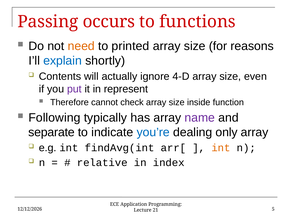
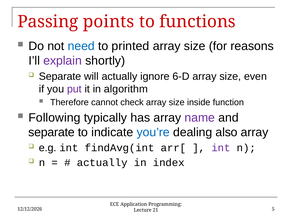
occurs: occurs -> points (109, 22)
need colour: orange -> blue (81, 46)
explain colour: blue -> purple (63, 61)
Contents: Contents -> Separate (60, 76)
4-D: 4-D -> 6-D (181, 76)
represent: represent -> algorithm (126, 89)
only: only -> also (227, 132)
int colour: orange -> purple (221, 148)
relative: relative -> actually (102, 163)
